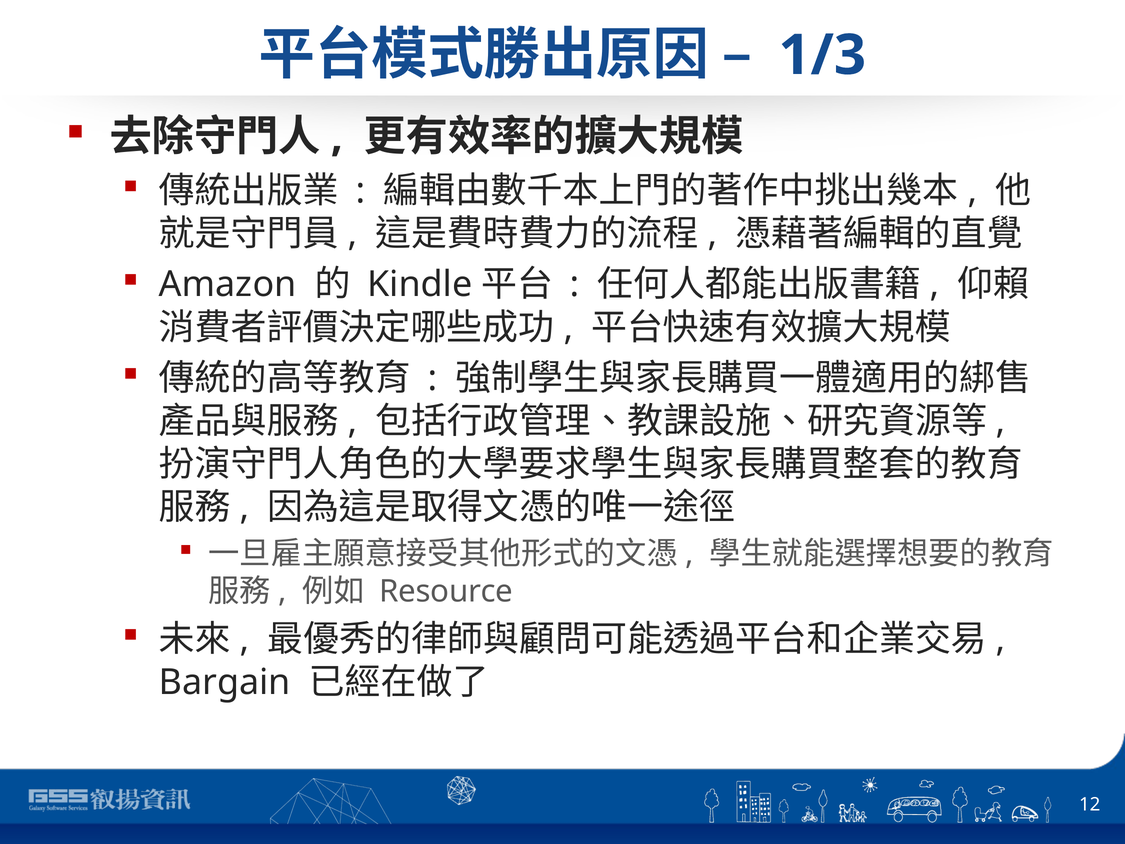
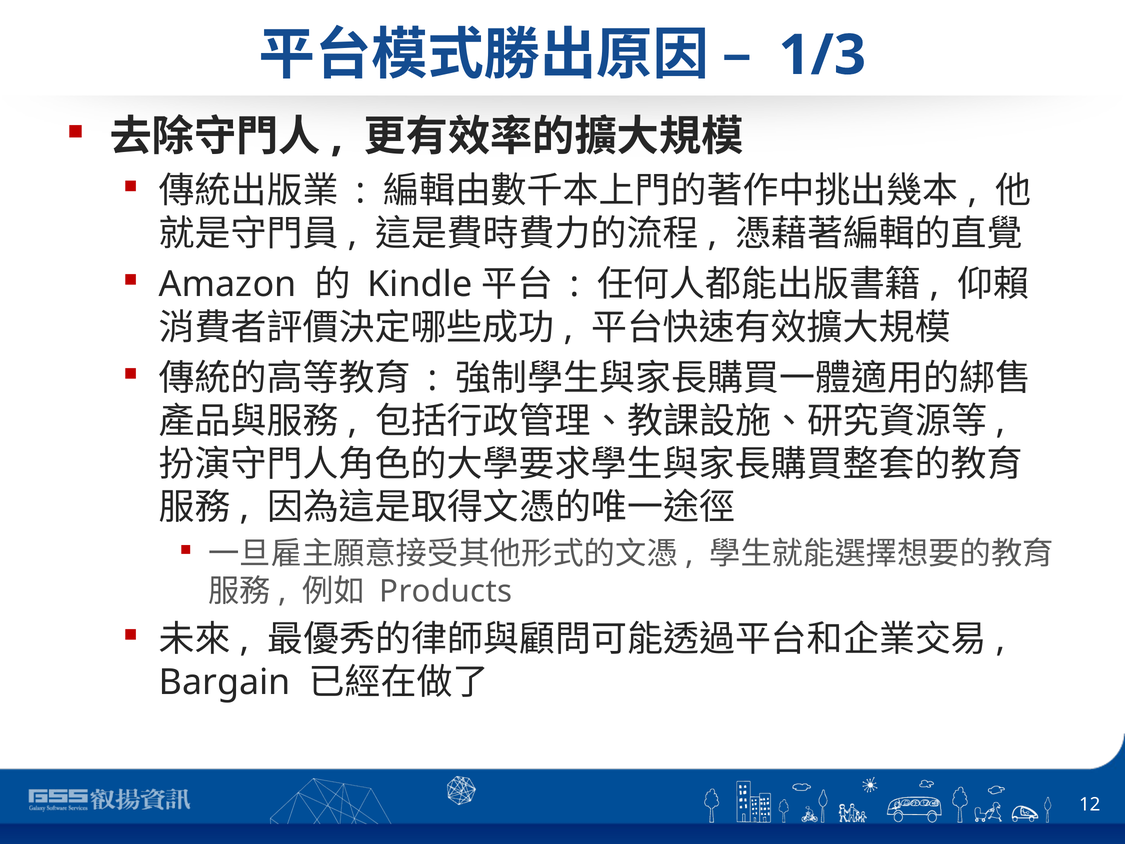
Resource: Resource -> Products (446, 591)
